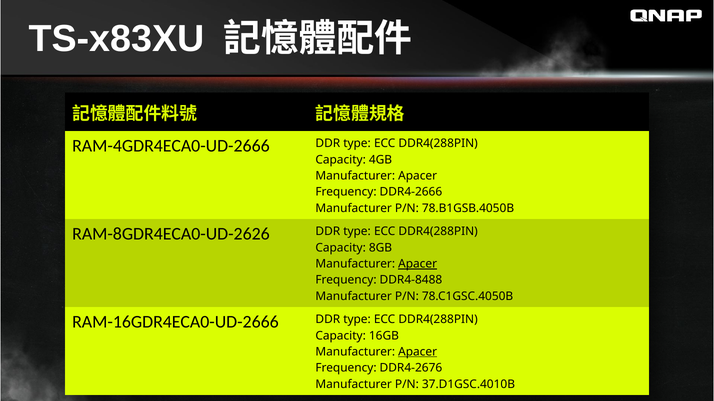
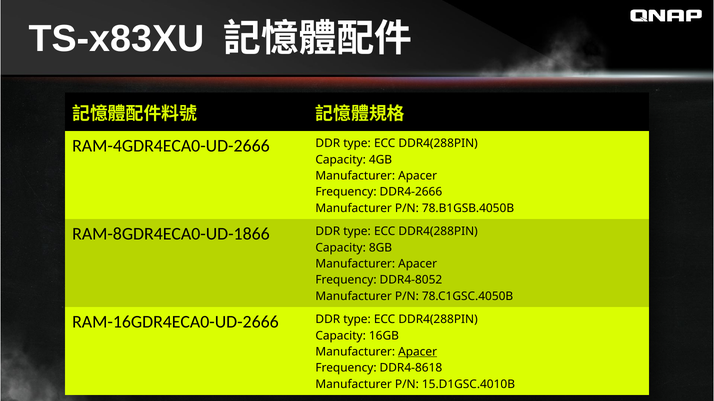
RAM-8GDR4ECA0-UD-2626: RAM-8GDR4ECA0-UD-2626 -> RAM-8GDR4ECA0-UD-1866 (171, 234)
Apacer underline: present -> none (418, 264)
DDR4-8488: DDR4-8488 -> DDR4-8052 (411, 280)
DDR4-2676: DDR4-2676 -> DDR4-8618 (411, 369)
37.D1GSC.4010B: 37.D1GSC.4010B -> 15.D1GSC.4010B (468, 385)
